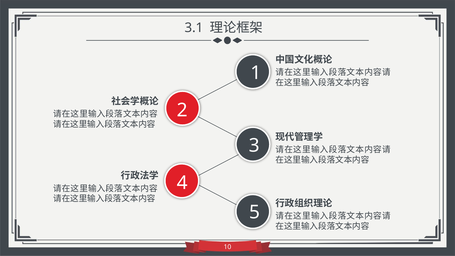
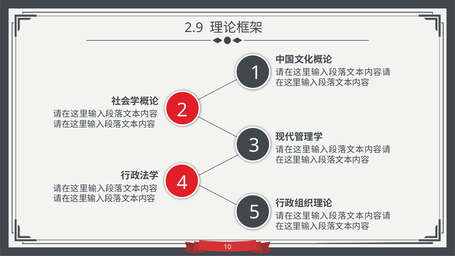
3.1: 3.1 -> 2.9 (194, 28)
